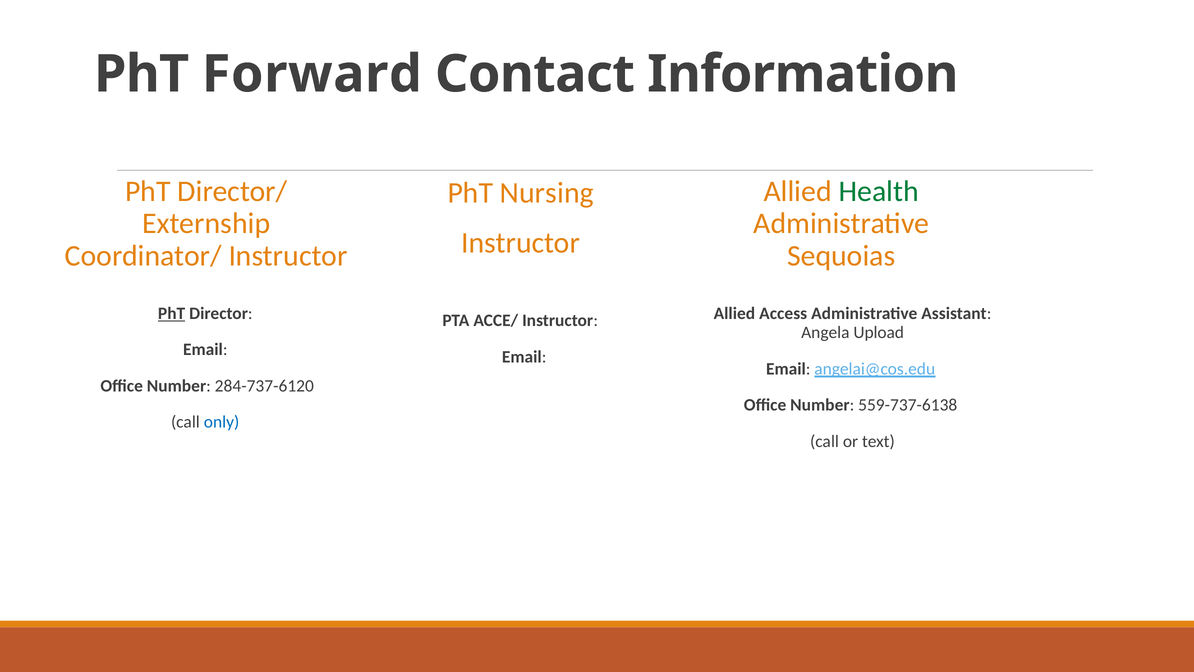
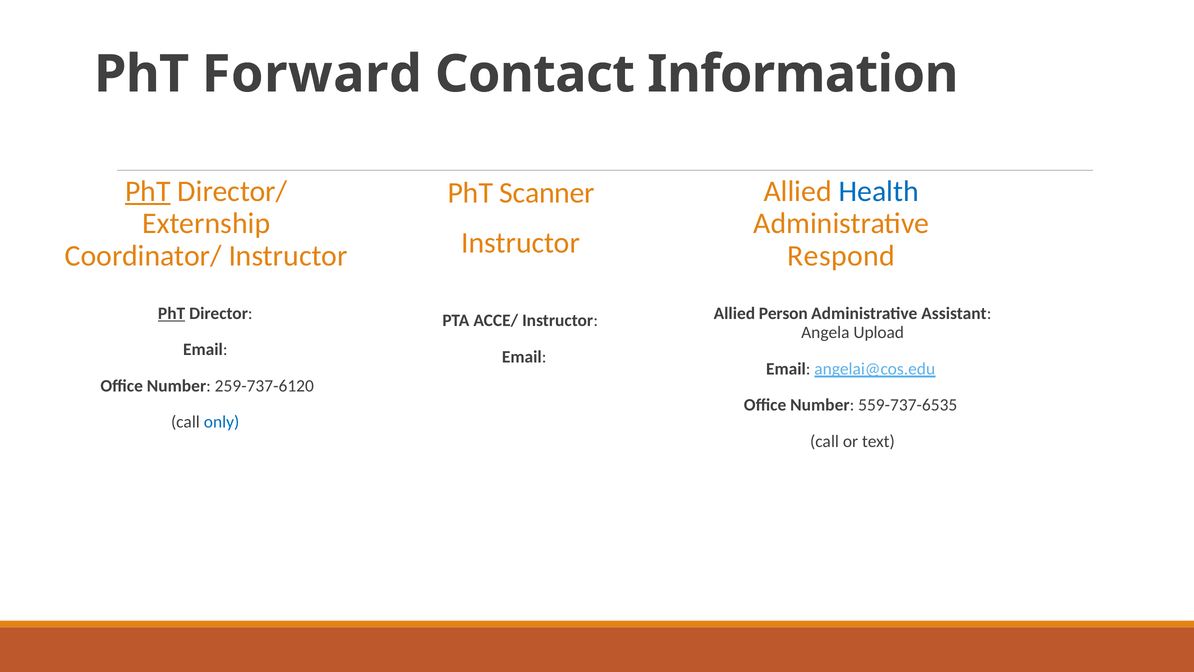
PhT underline: none -> present (148, 191)
Health colour: green -> blue (879, 191)
Nursing: Nursing -> Scanner (547, 193)
Sequoias: Sequoias -> Respond (841, 256)
Access: Access -> Person (783, 313)
284-737-6120: 284-737-6120 -> 259-737-6120 (264, 386)
559-737-6138: 559-737-6138 -> 559-737-6535 (908, 405)
